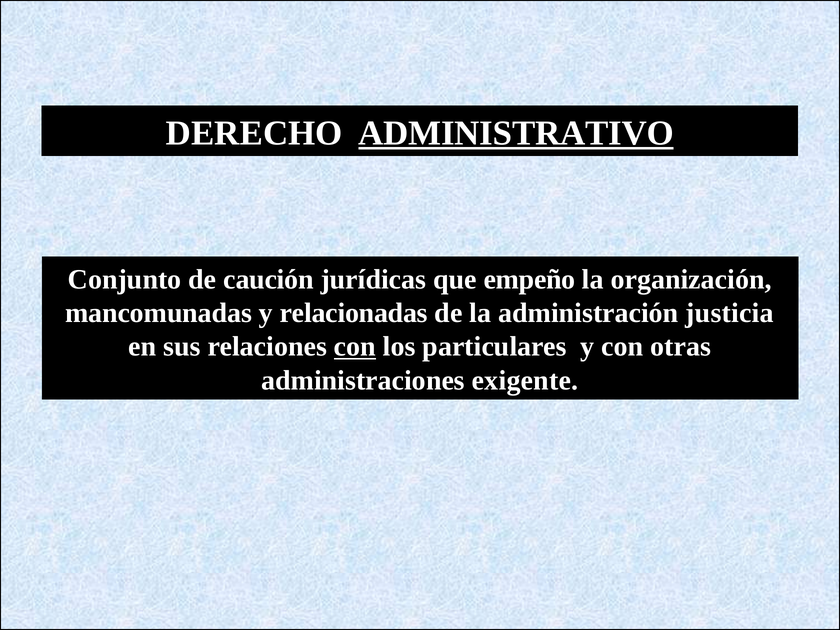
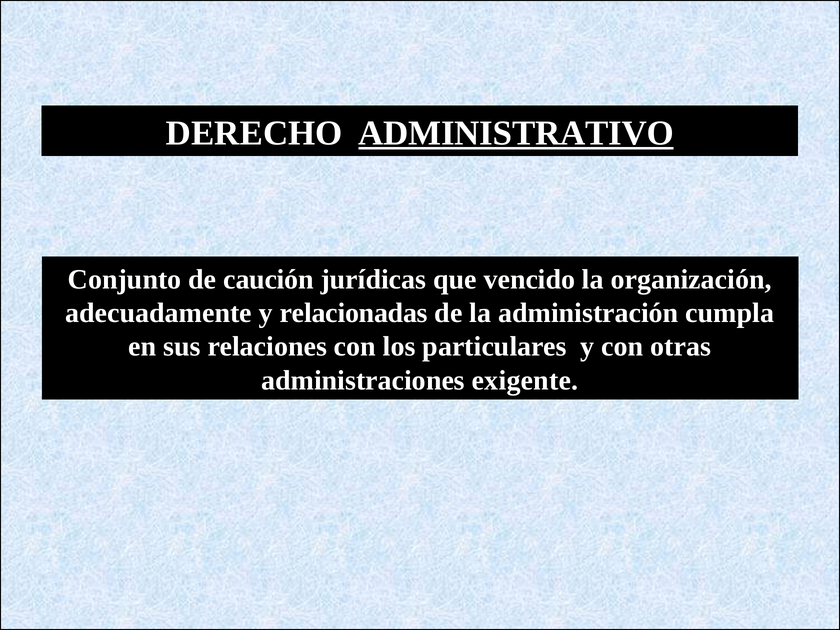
empeño: empeño -> vencido (529, 280)
mancomunadas: mancomunadas -> adecuadamente (159, 313)
justicia: justicia -> cumpla (730, 313)
con underline: present -> none (355, 347)
